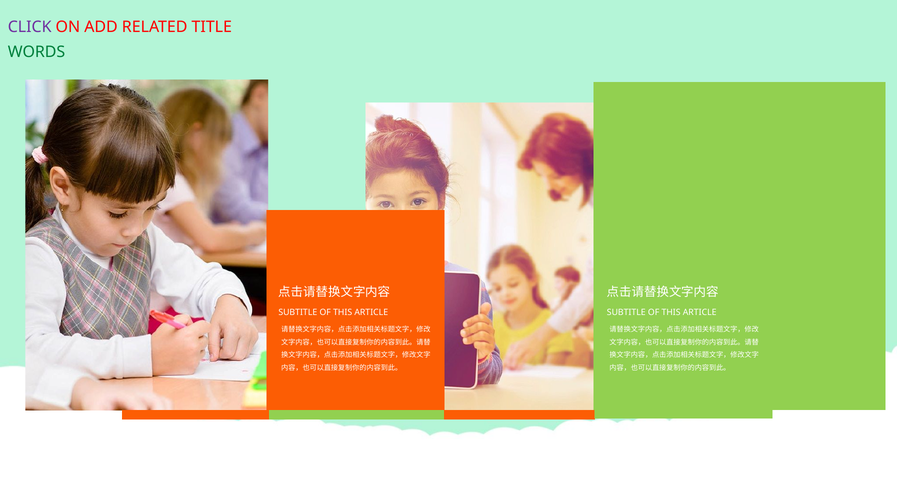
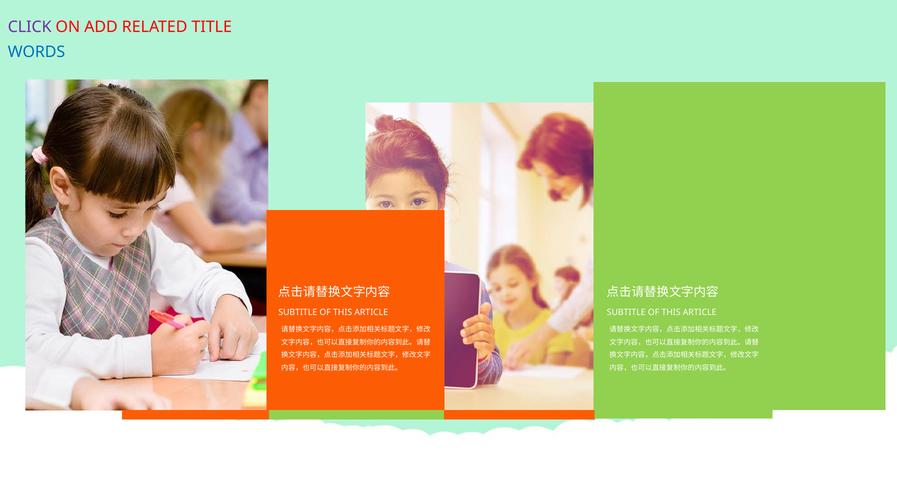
WORDS colour: green -> blue (36, 52)
